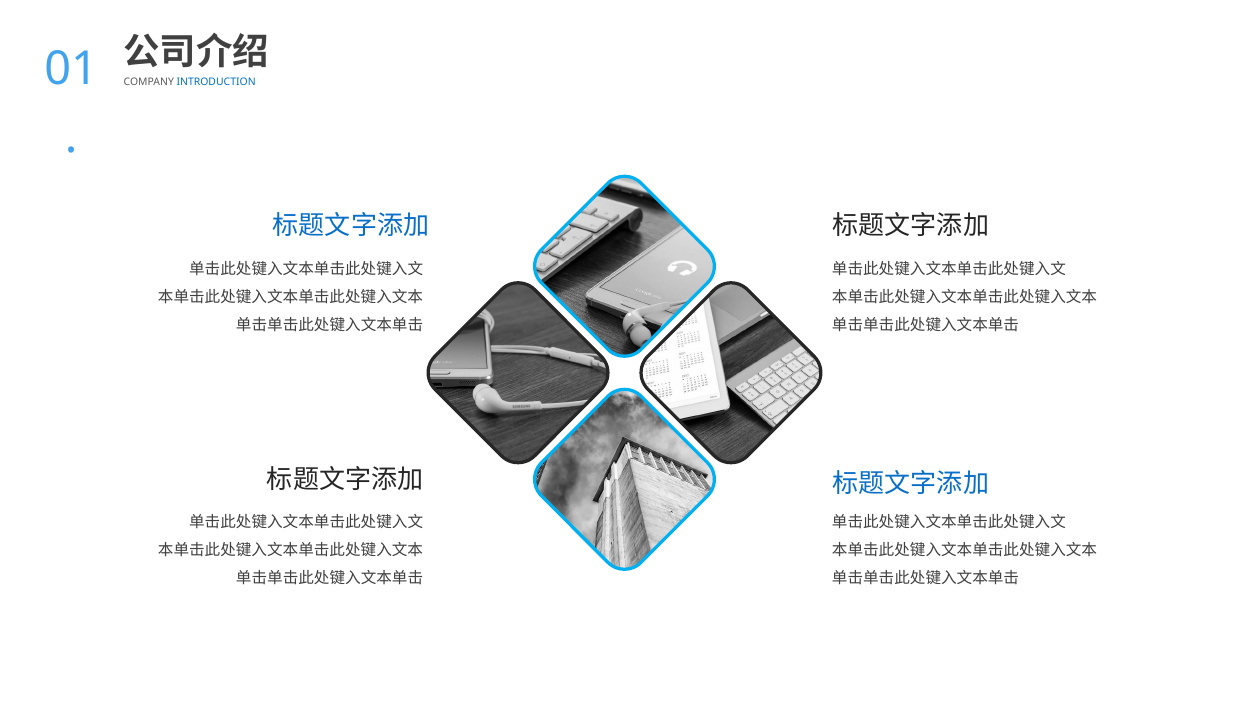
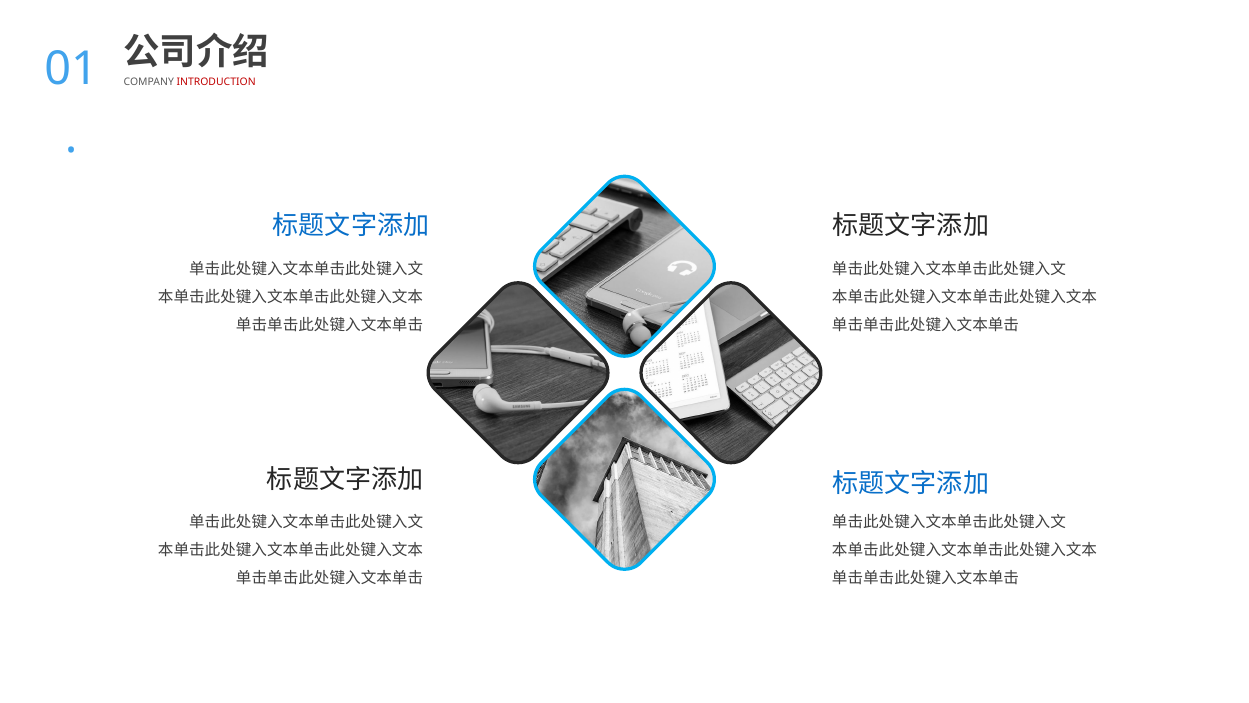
INTRODUCTION colour: blue -> red (216, 82)
